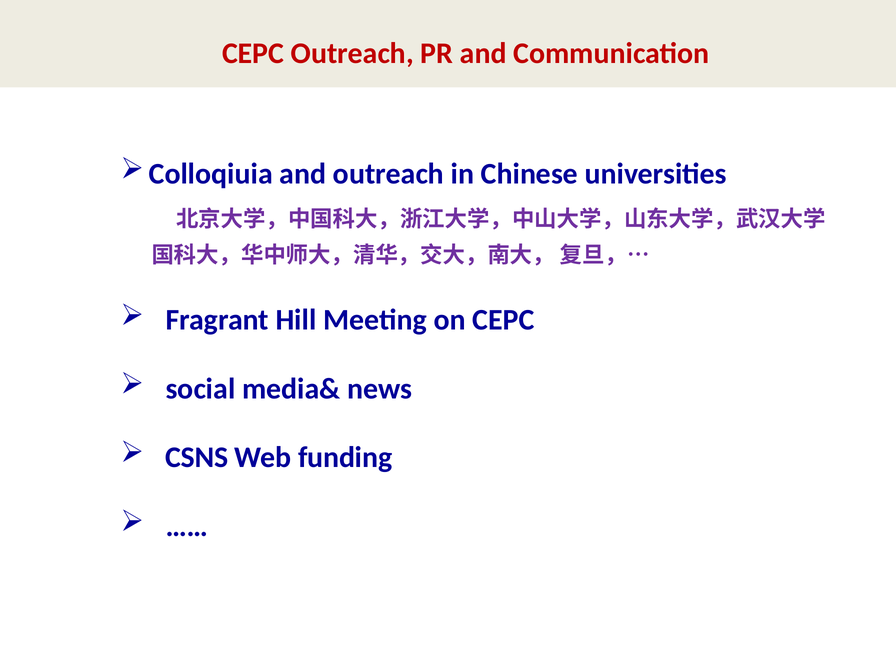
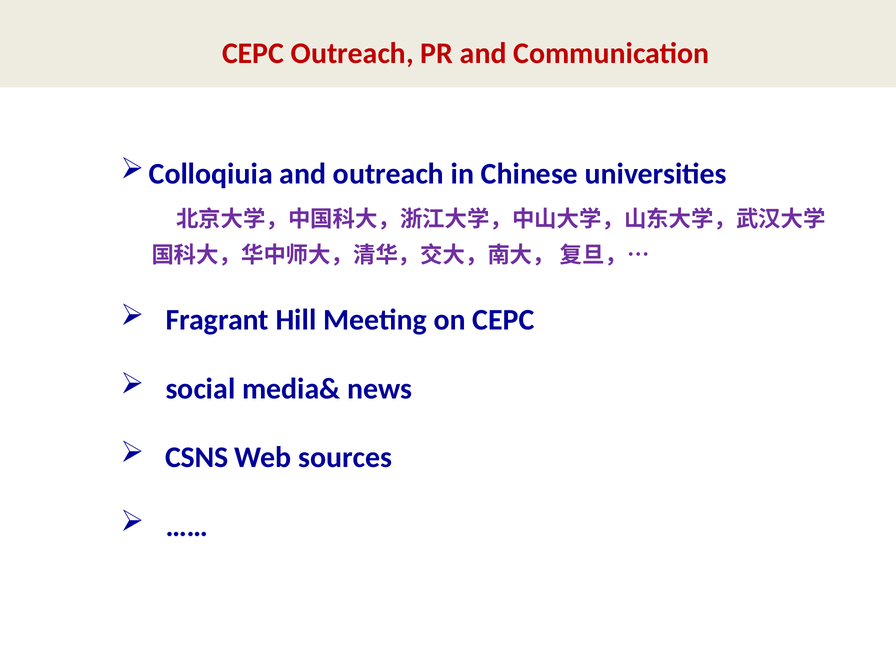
funding: funding -> sources (345, 457)
